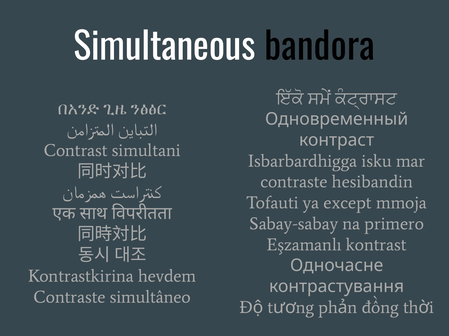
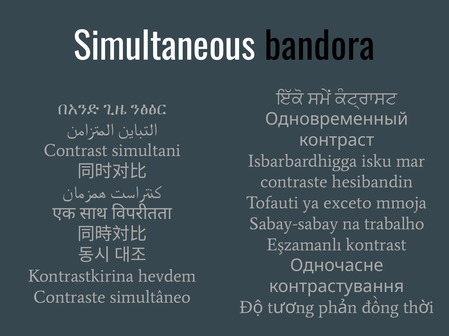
except: except -> exceto (348, 203)
primero: primero -> trabalho (394, 224)
